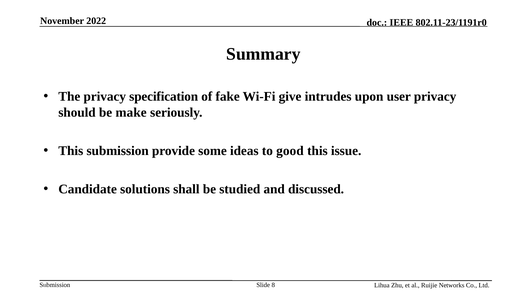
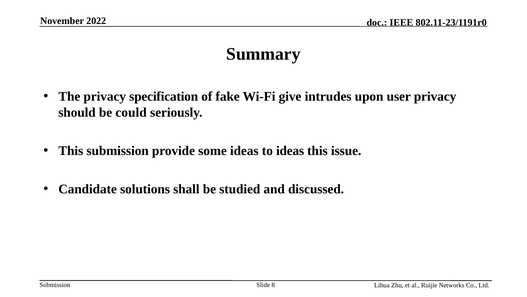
make: make -> could (131, 112)
to good: good -> ideas (290, 150)
